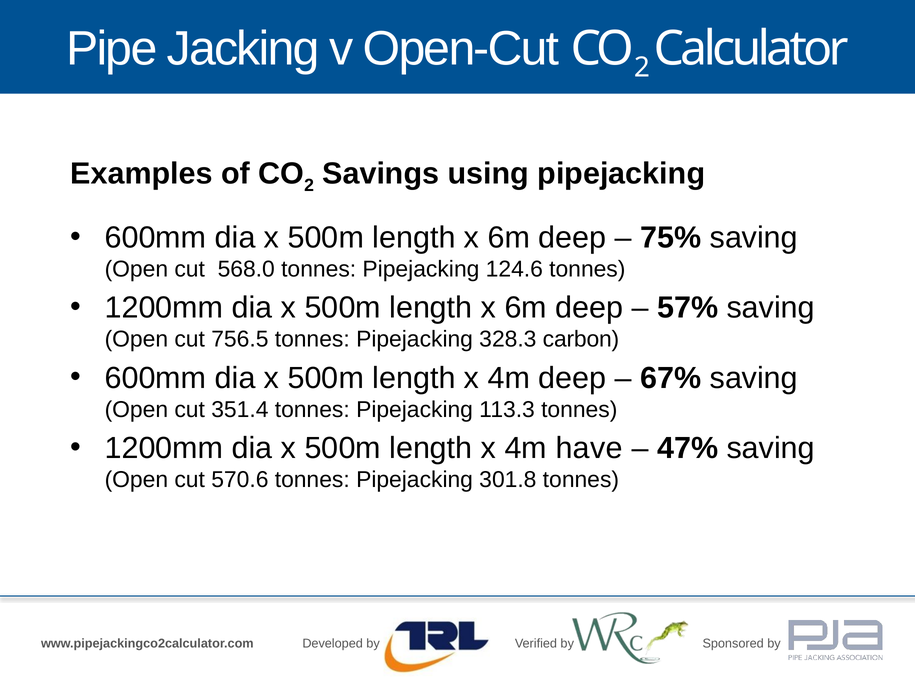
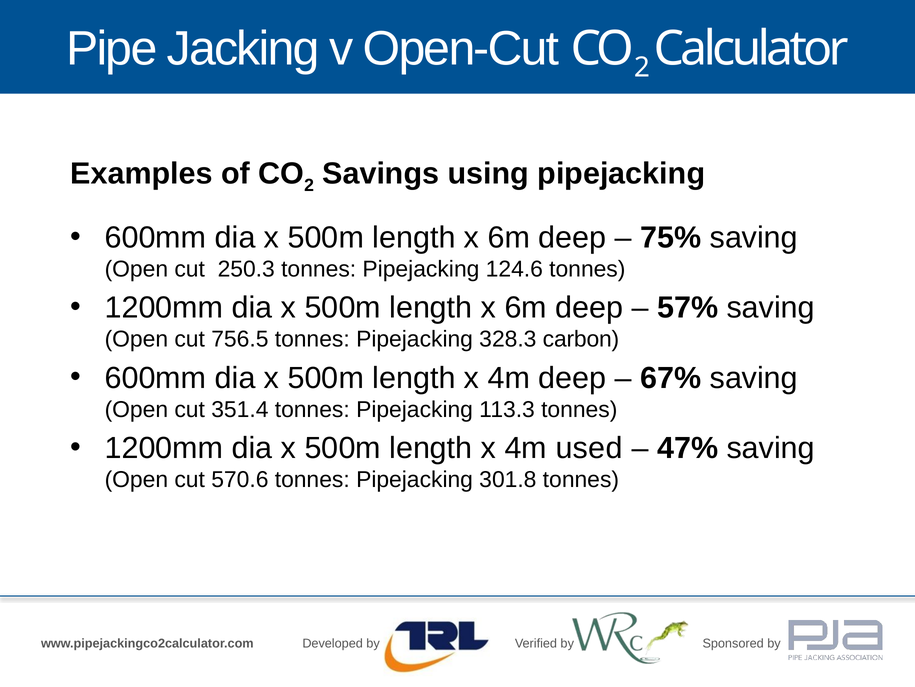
568.0: 568.0 -> 250.3 (246, 269)
have: have -> used (589, 448)
